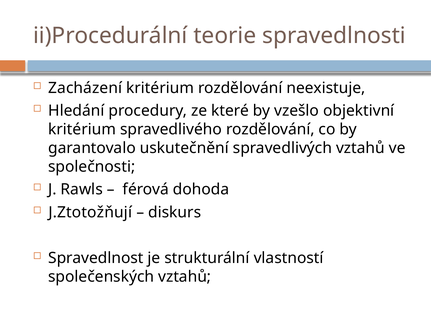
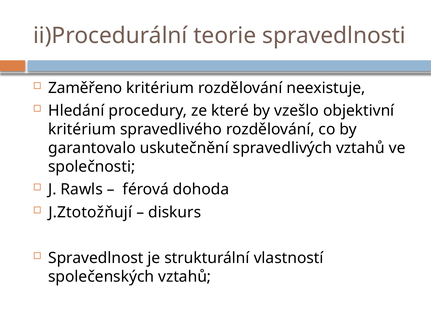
Zacházení: Zacházení -> Zaměřeno (85, 88)
